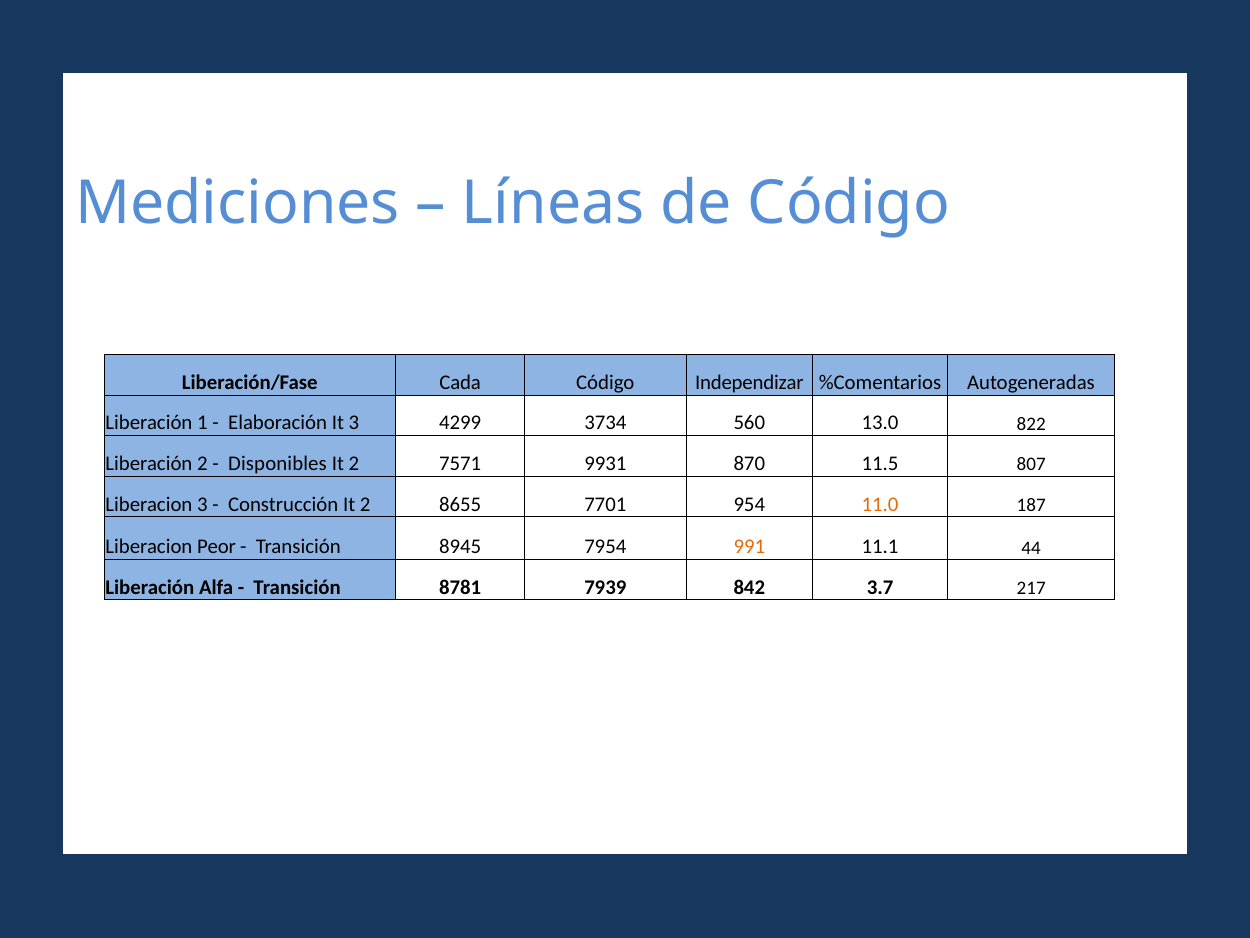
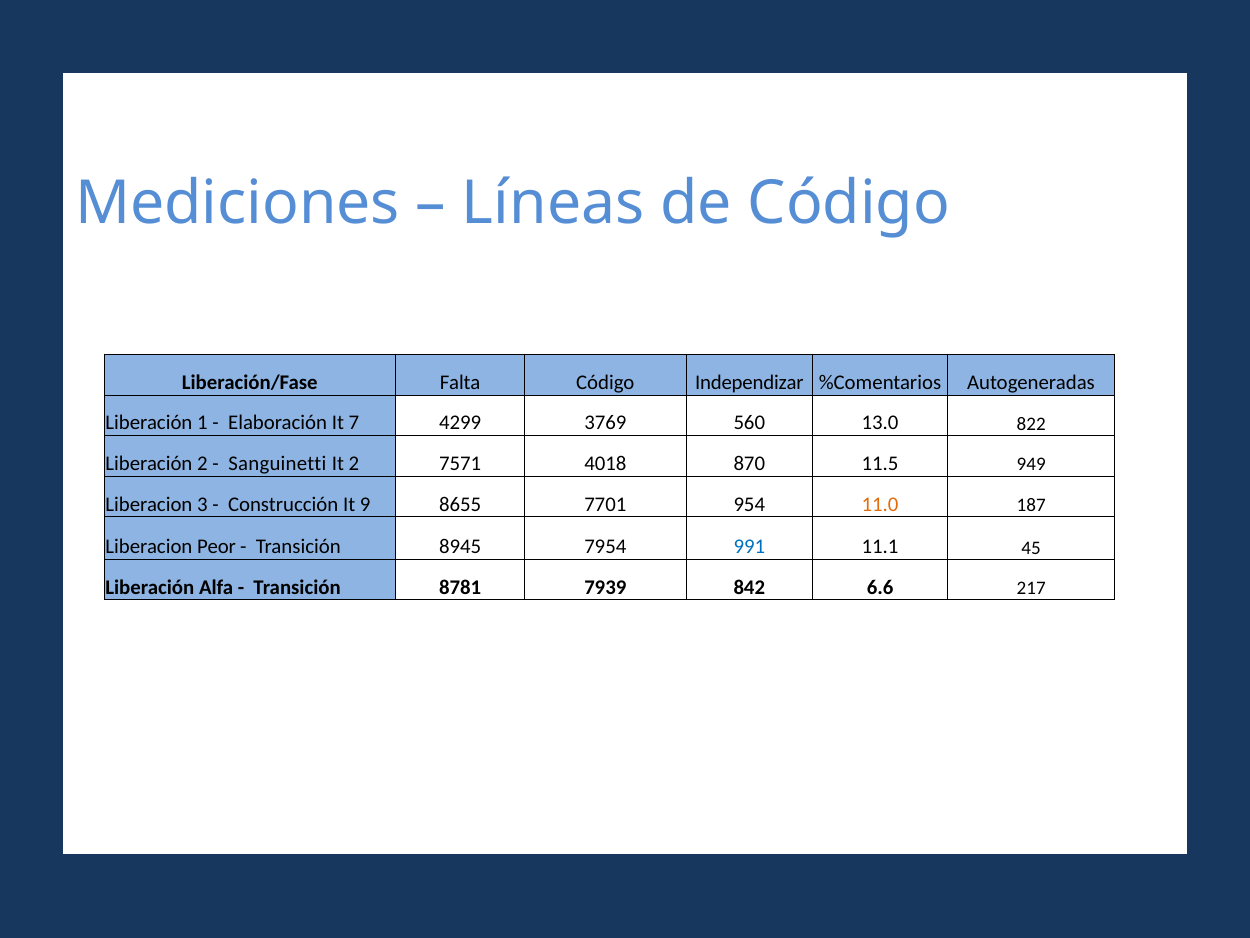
Cada: Cada -> Falta (460, 382)
It 3: 3 -> 7 (354, 423)
3734: 3734 -> 3769 (605, 423)
Disponibles: Disponibles -> Sanguinetti (277, 463)
9931: 9931 -> 4018 (605, 463)
807: 807 -> 949 (1031, 464)
Construcción It 2: 2 -> 9 (365, 504)
991 colour: orange -> blue (749, 546)
44: 44 -> 45 (1031, 547)
3.7: 3.7 -> 6.6 (880, 587)
